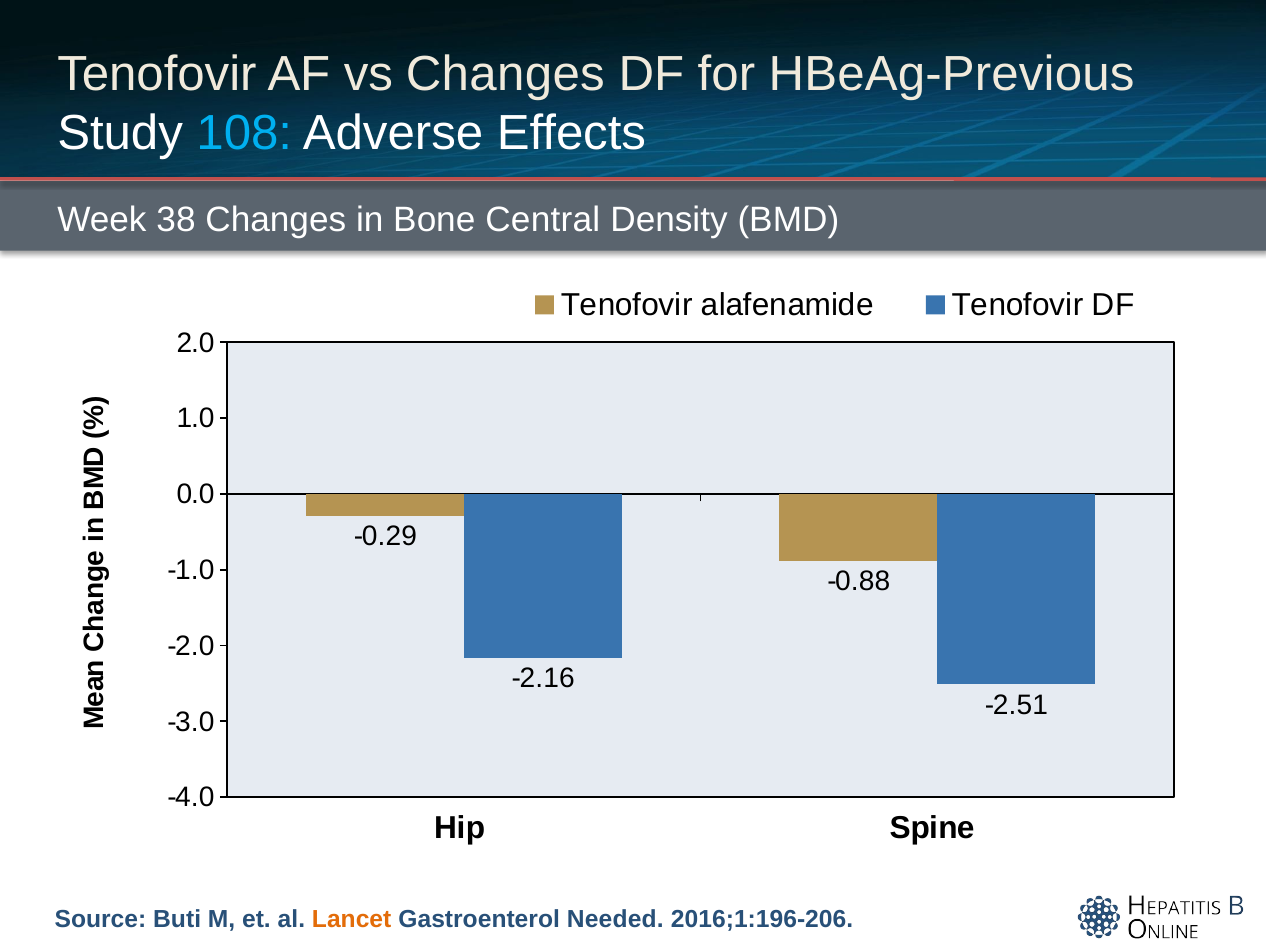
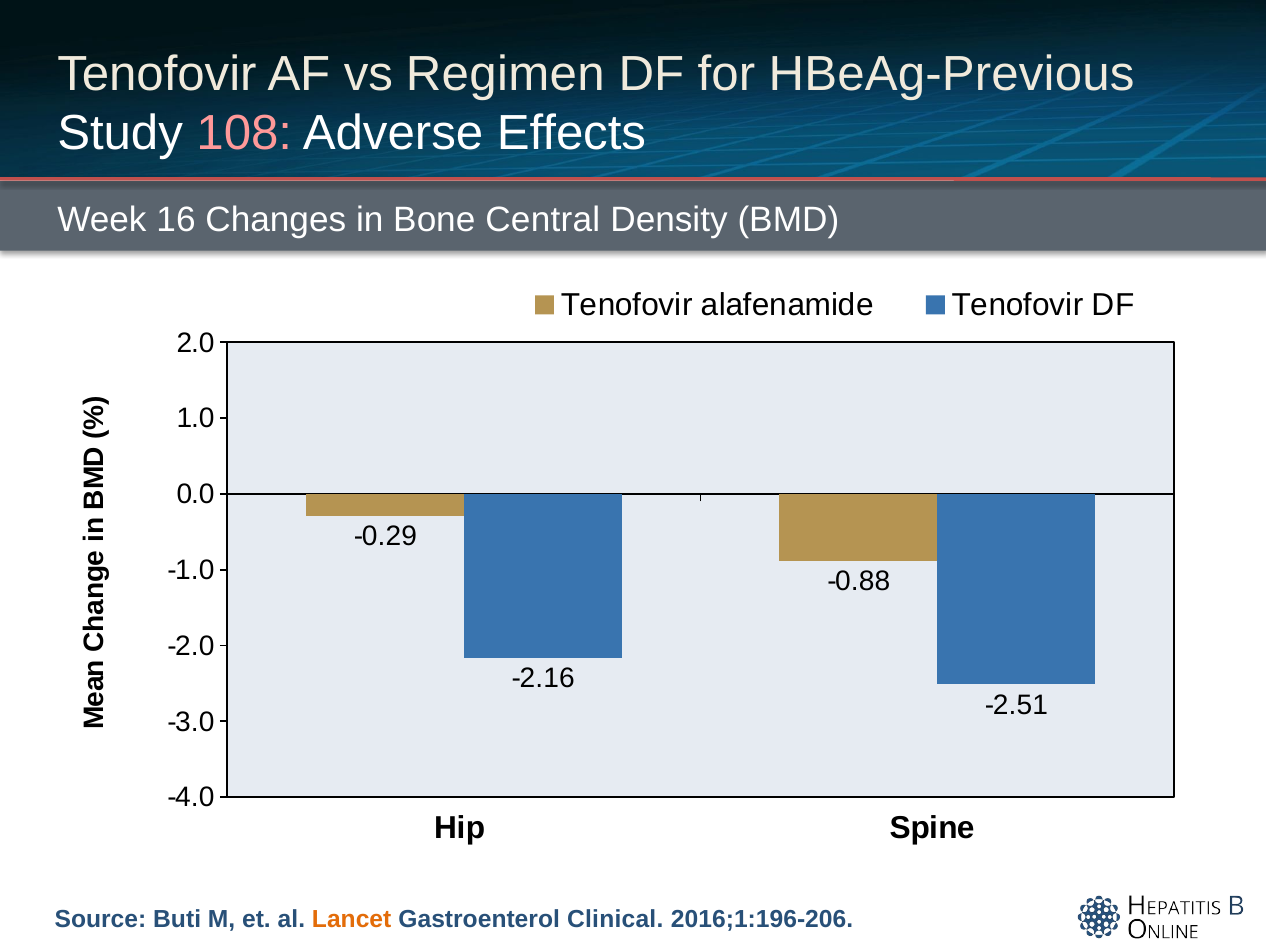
vs Changes: Changes -> Regimen (505, 74)
108 colour: light blue -> pink (244, 133)
38: 38 -> 16 (176, 219)
Needed: Needed -> Clinical (615, 918)
